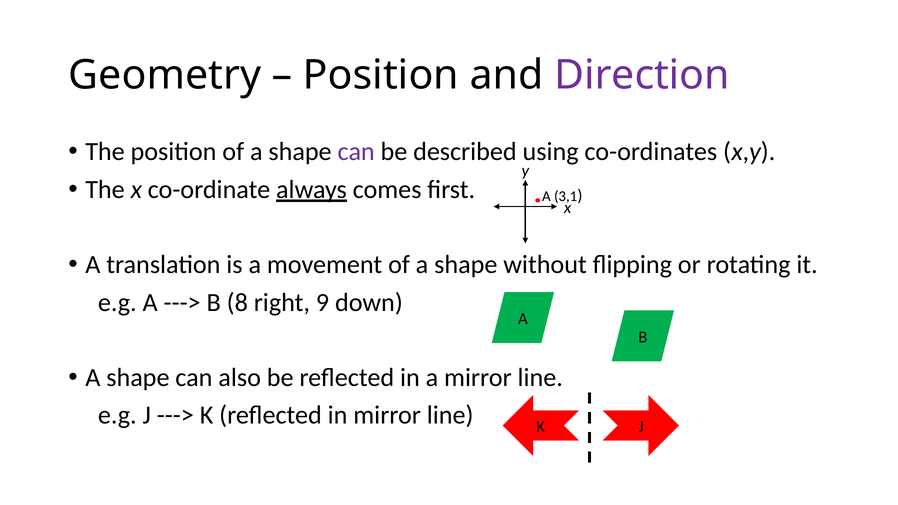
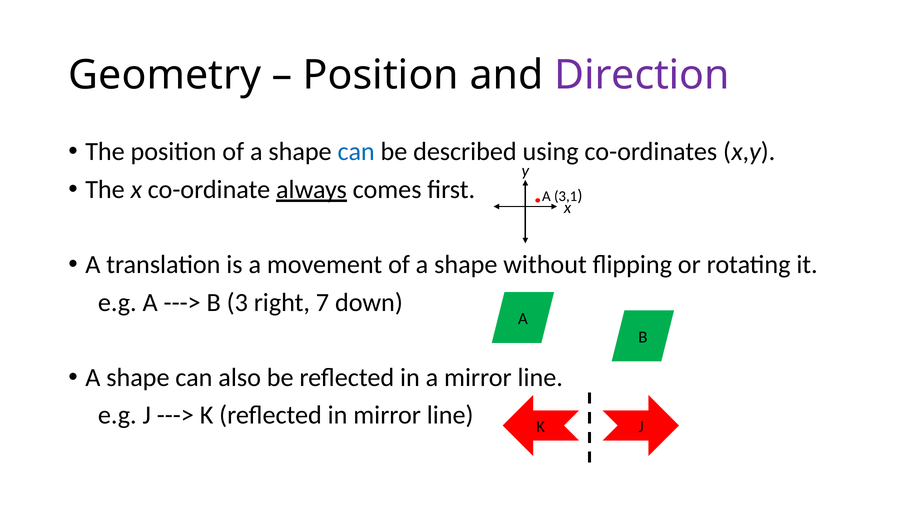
can colour: purple -> blue (356, 152)
8: 8 -> 3 (237, 302)
9: 9 -> 7 (322, 302)
